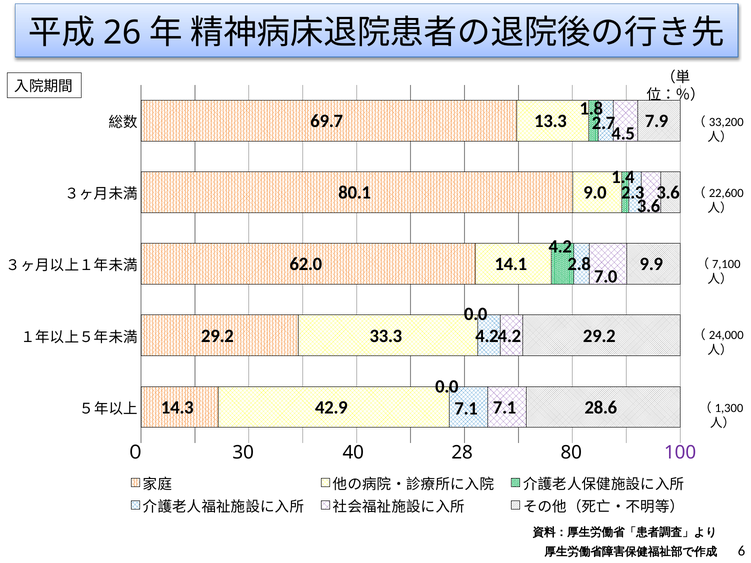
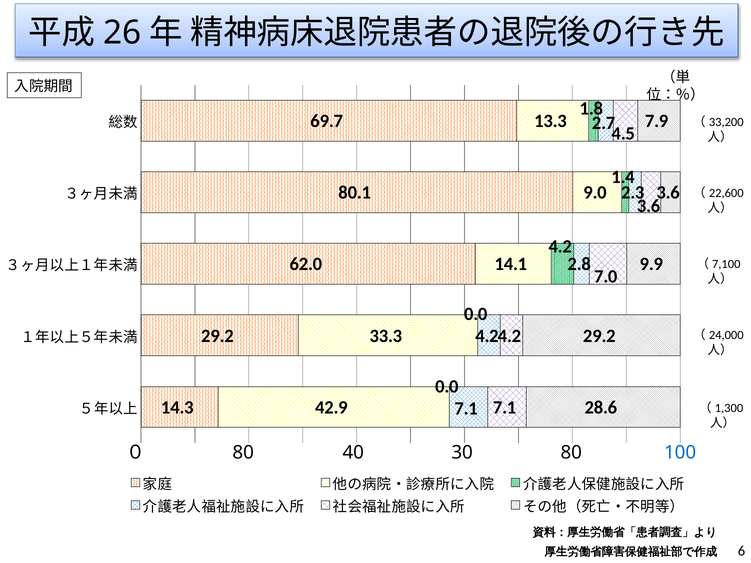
０ 30: 30 -> 80 (243, 453)
28: 28 -> 30 (462, 453)
100 colour: purple -> blue (680, 453)
